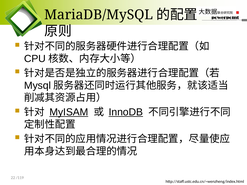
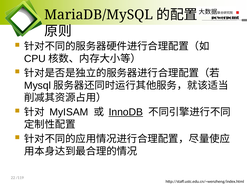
MyISAM underline: present -> none (69, 112)
